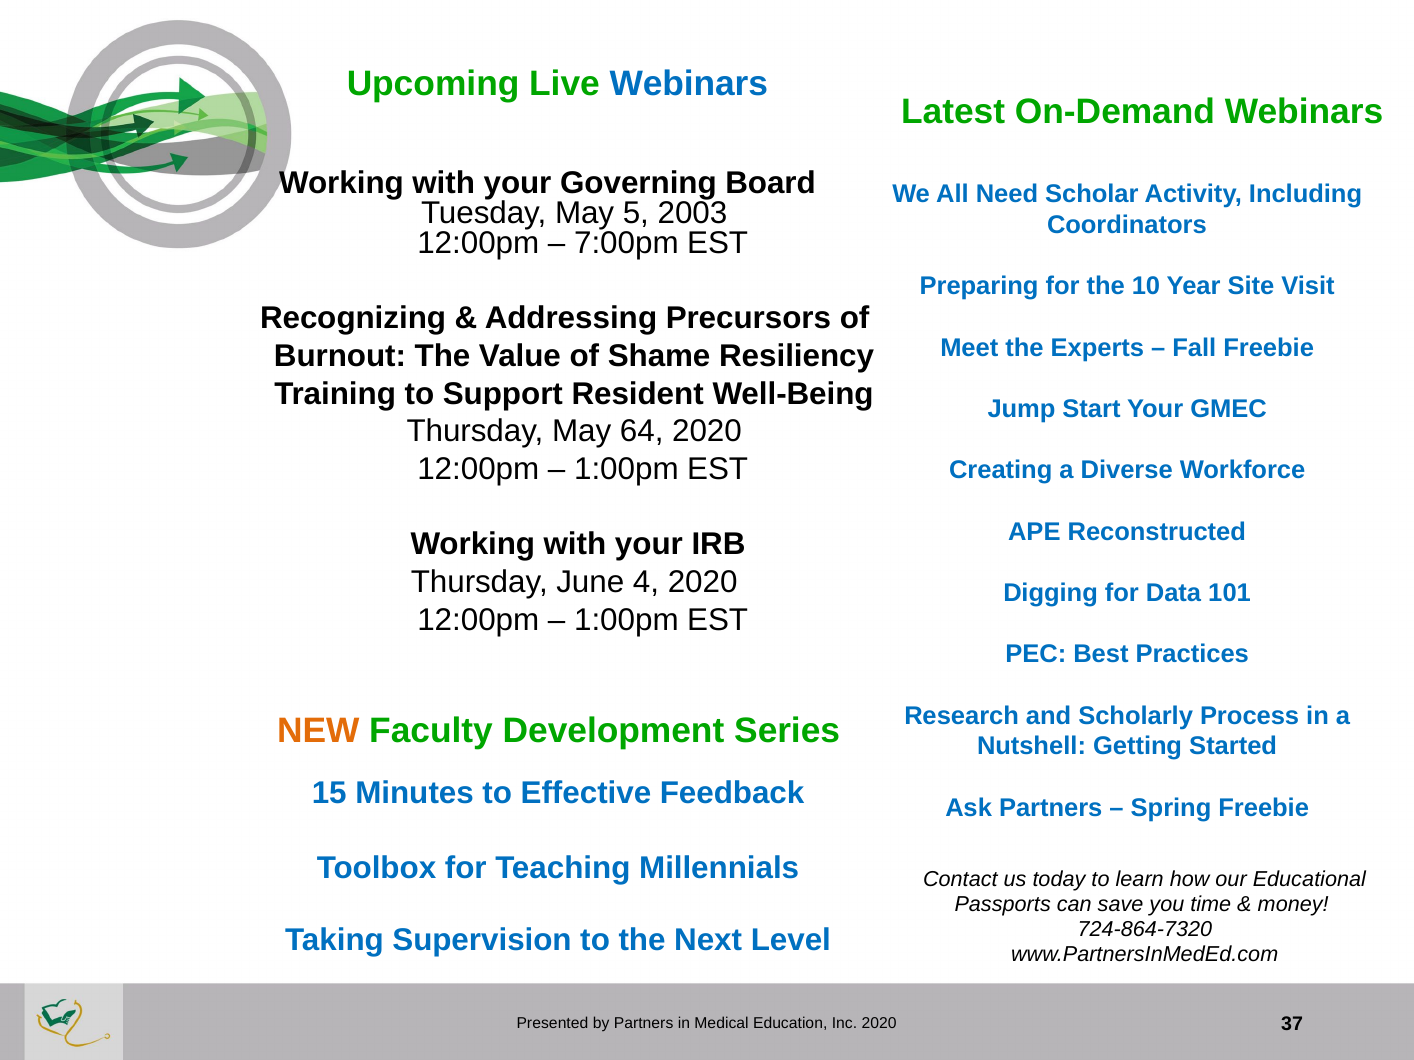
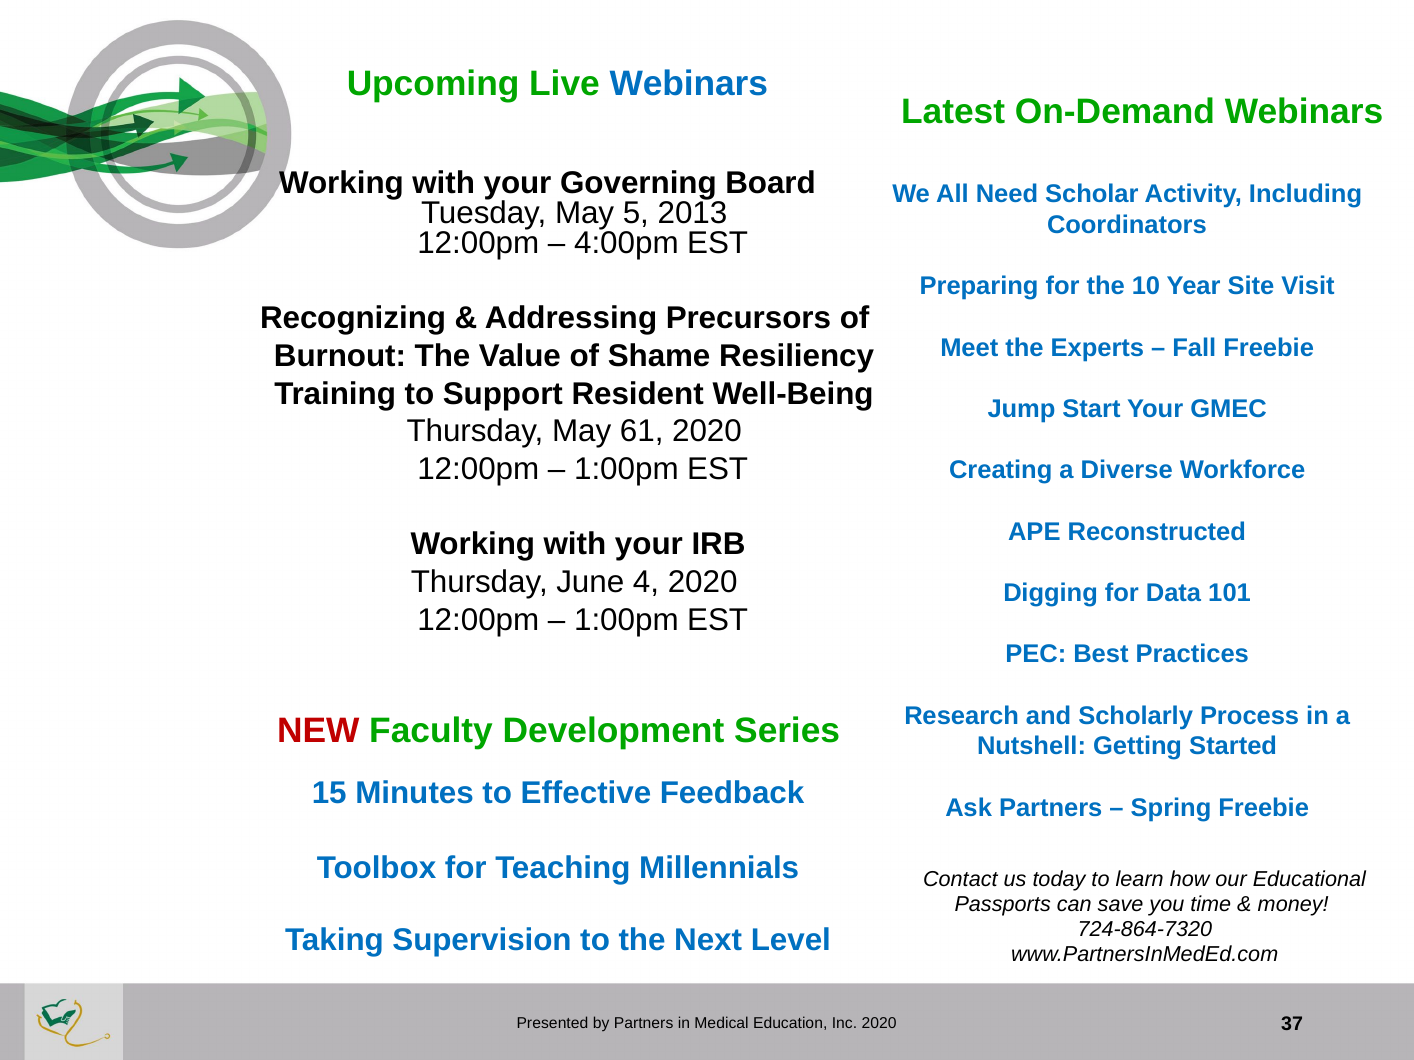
2003: 2003 -> 2013 (692, 213)
7:00pm: 7:00pm -> 4:00pm (626, 243)
64: 64 -> 61 (642, 432)
NEW colour: orange -> red (318, 731)
